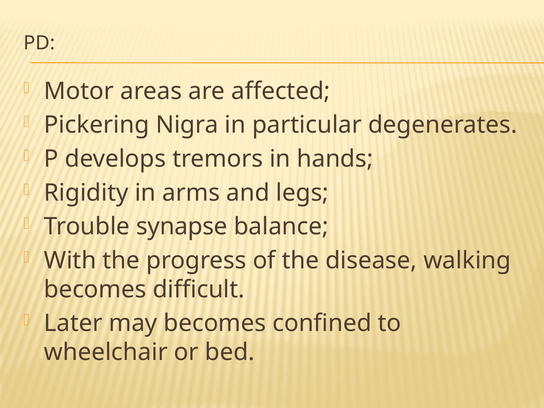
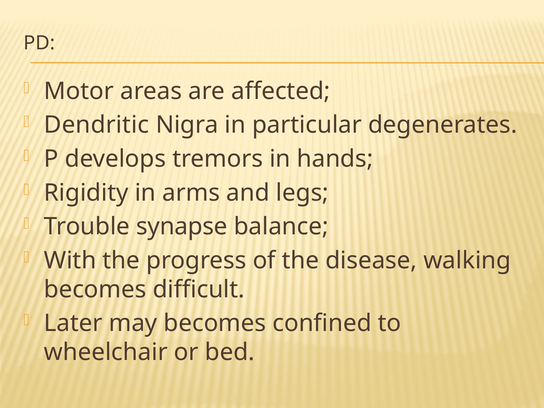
Pickering: Pickering -> Dendritic (97, 125)
